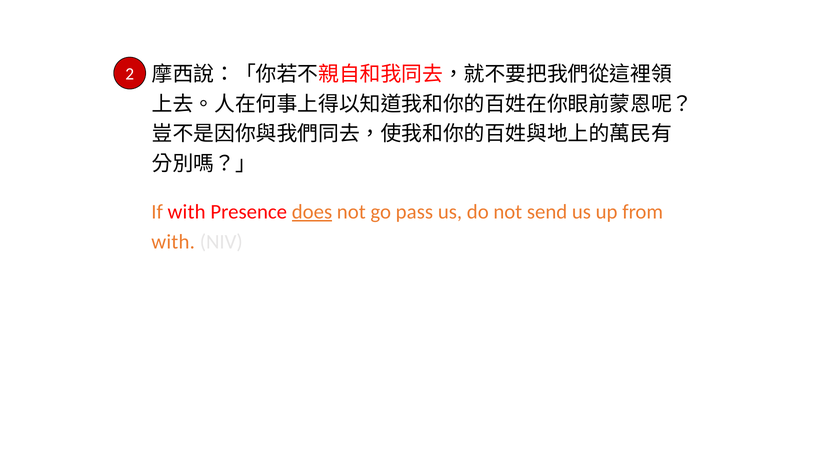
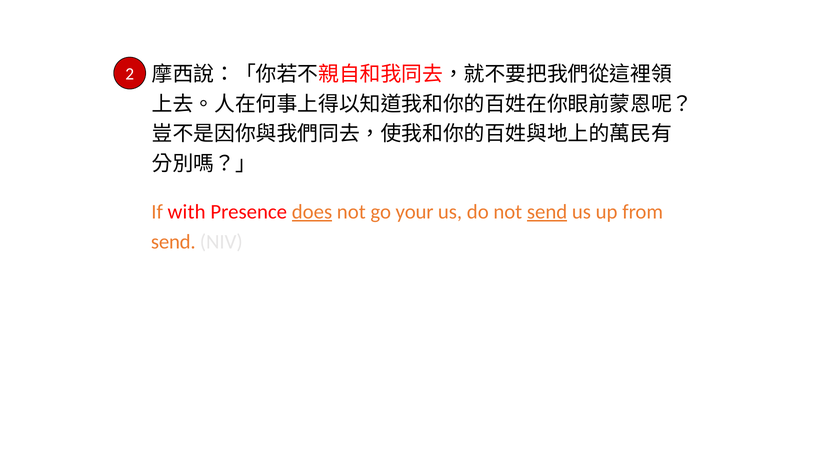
pass: pass -> your (415, 212)
send underline: none -> present (547, 212)
with: with -> send (173, 242)
